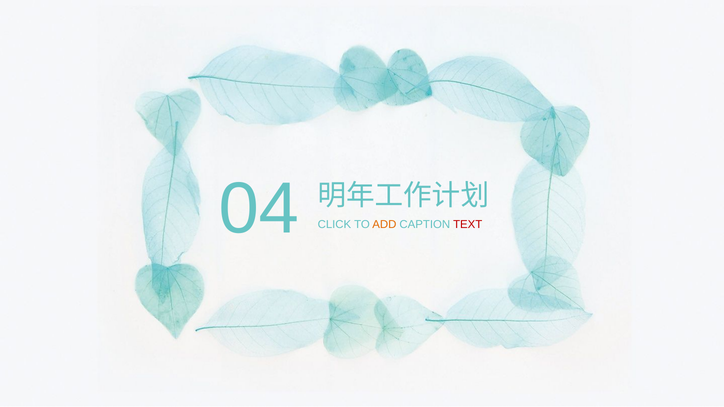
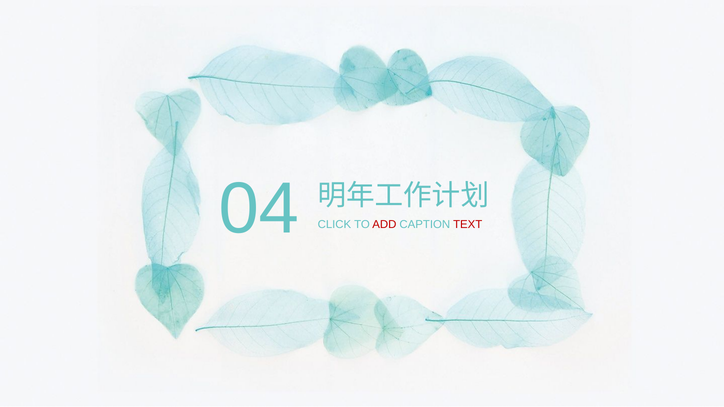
ADD colour: orange -> red (384, 225)
